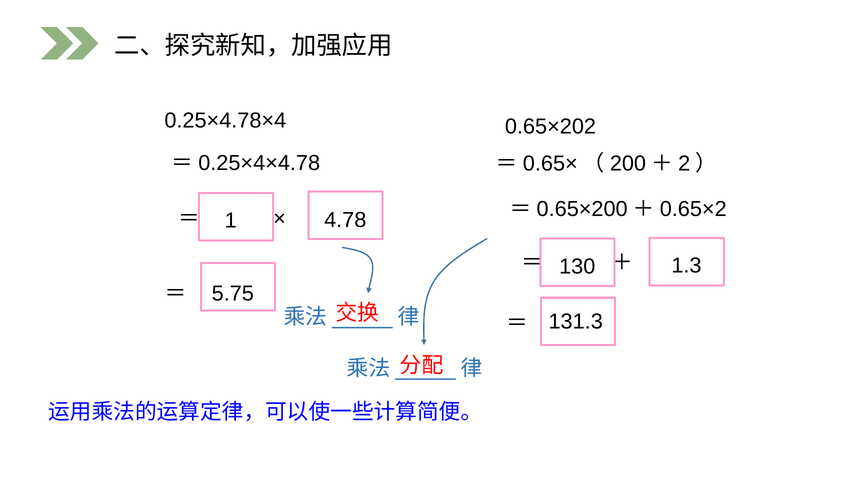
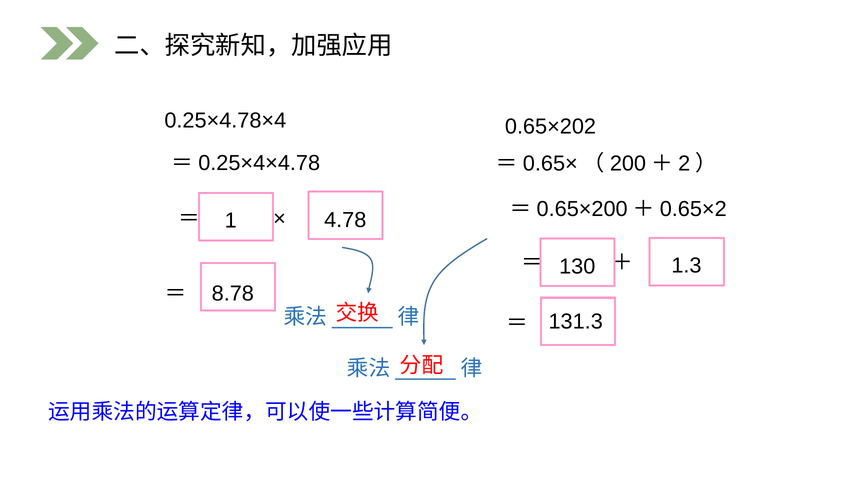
5.75: 5.75 -> 8.78 (233, 294)
